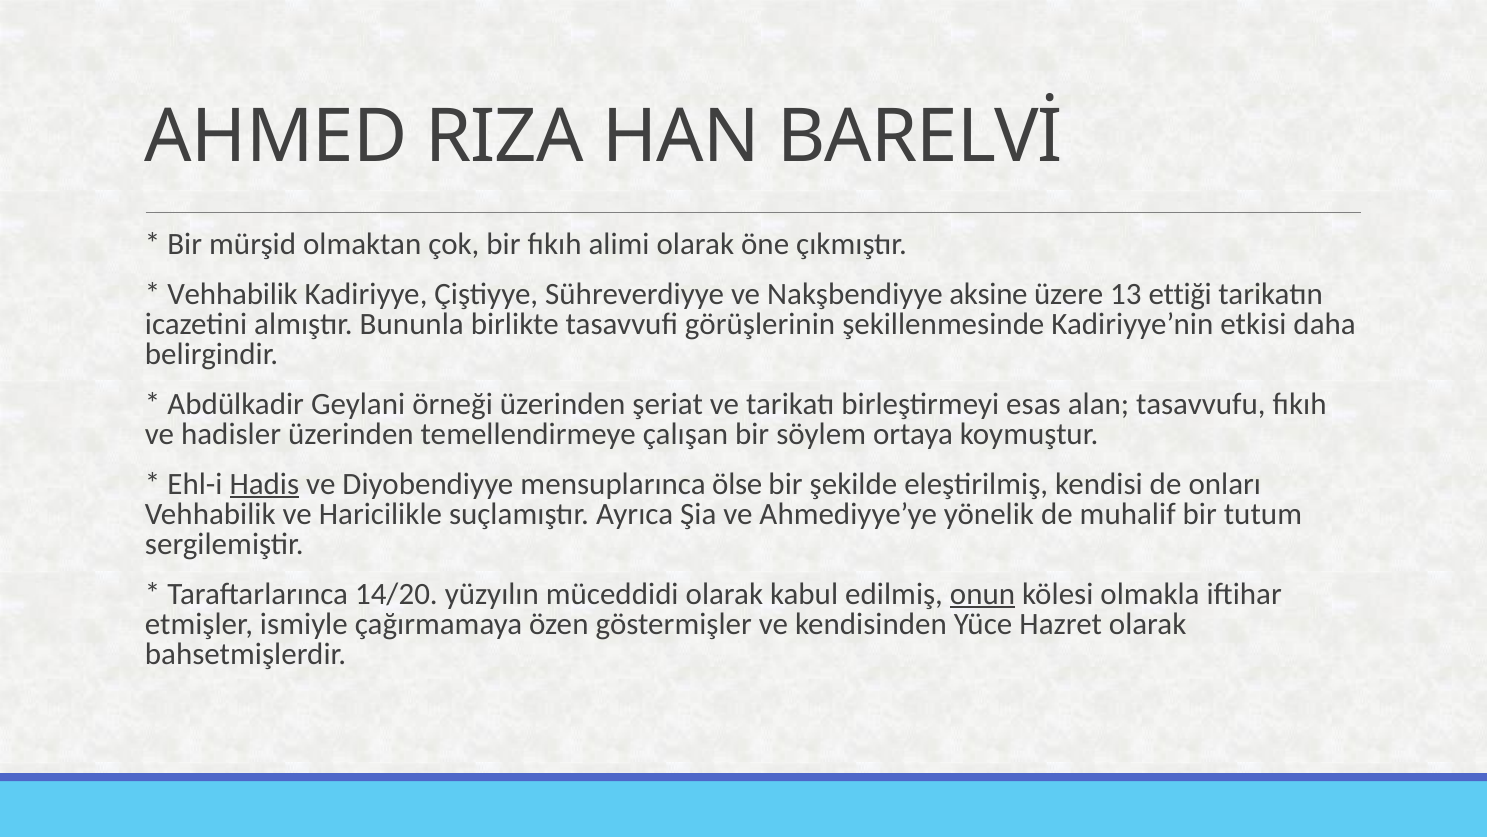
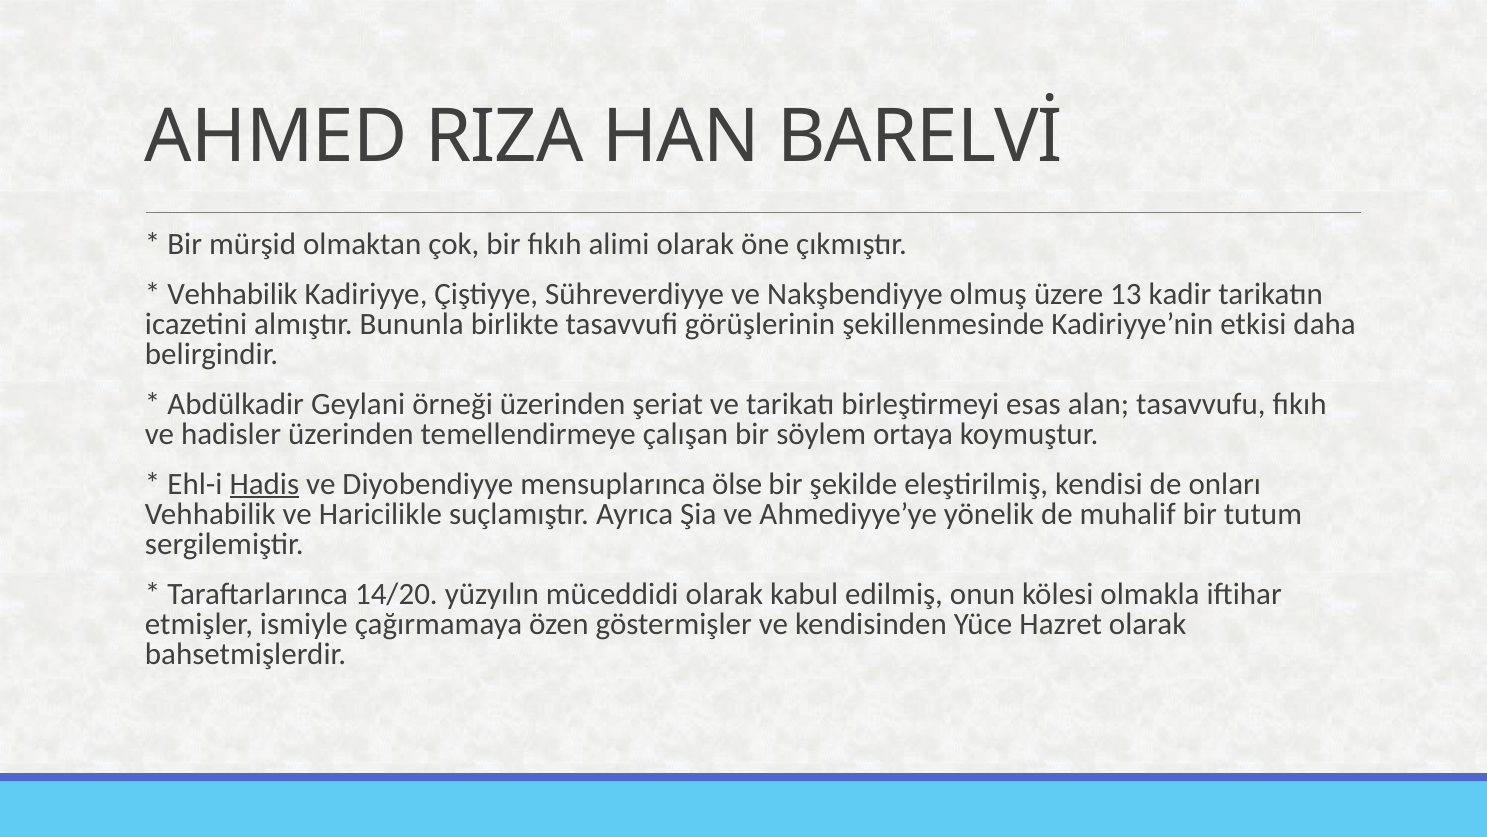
aksine: aksine -> olmuş (988, 294)
ettiği: ettiği -> kadir (1180, 294)
onun underline: present -> none (983, 593)
